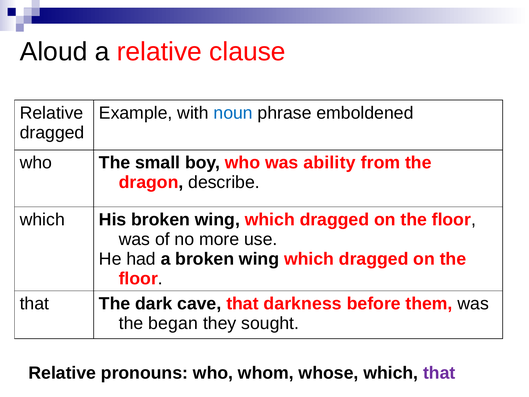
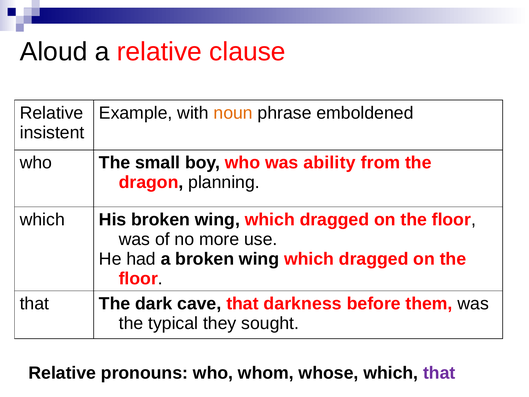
noun colour: blue -> orange (233, 113)
dragged: dragged -> insistent (52, 132)
describe: describe -> planning (224, 182)
began: began -> typical (173, 323)
